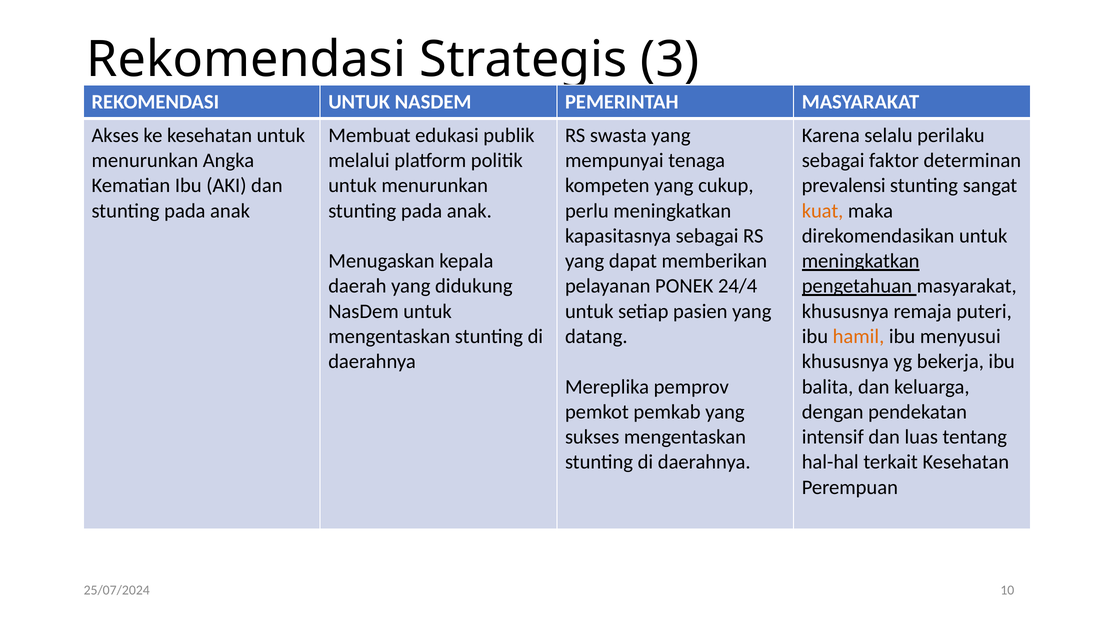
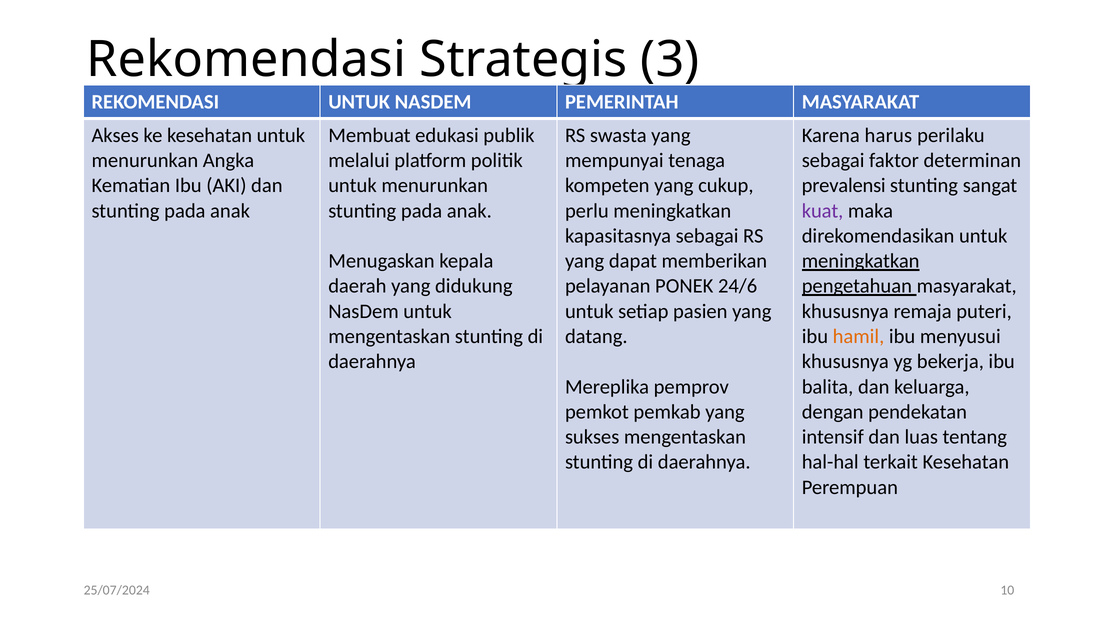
selalu: selalu -> harus (888, 135)
kuat colour: orange -> purple (823, 211)
24/4: 24/4 -> 24/6 (738, 286)
